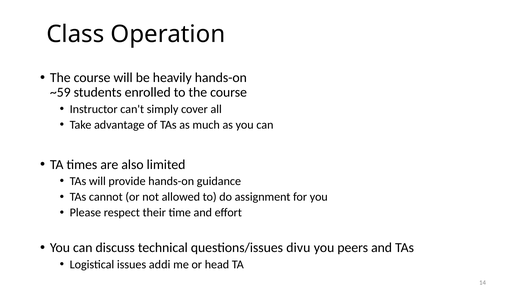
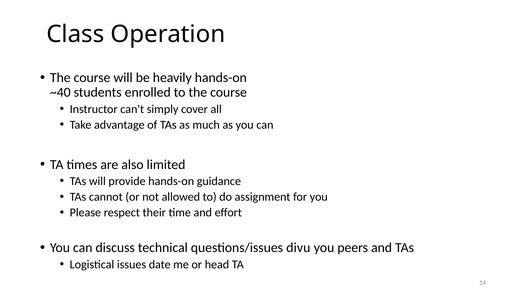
~59: ~59 -> ~40 (60, 92)
addi: addi -> date (160, 264)
